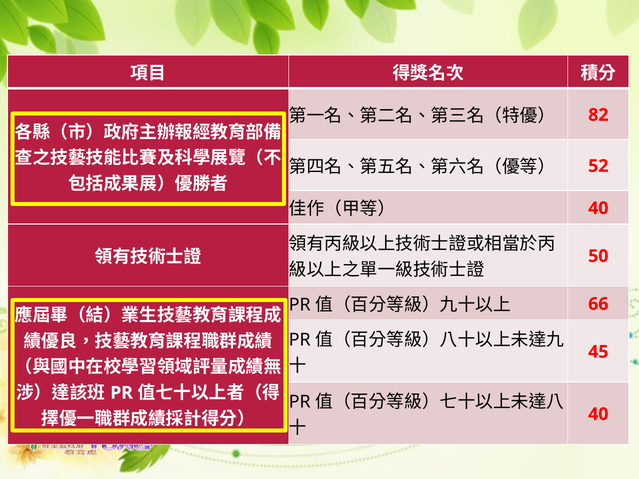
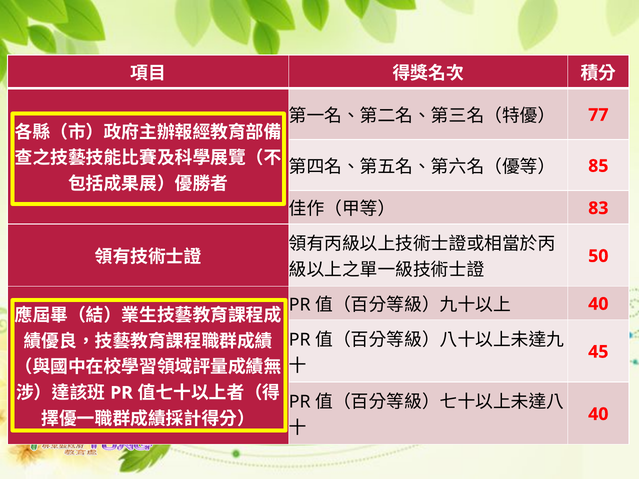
82: 82 -> 77 (598, 115)
52: 52 -> 85 (598, 166)
40: 40 -> 83 (598, 208)
66: 66 -> 40 (598, 304)
